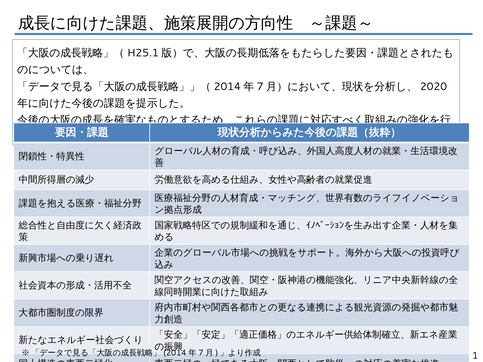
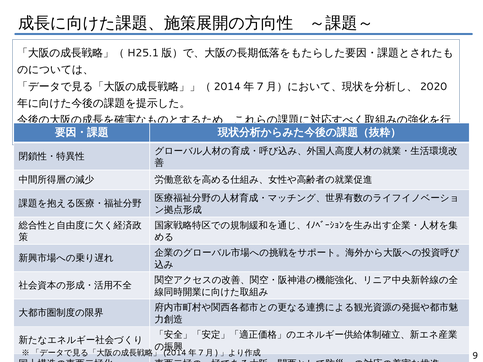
1: 1 -> 9 (475, 356)
